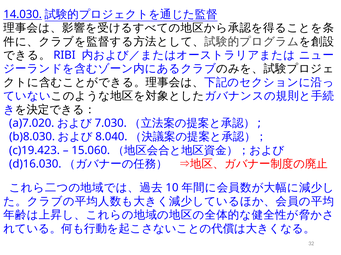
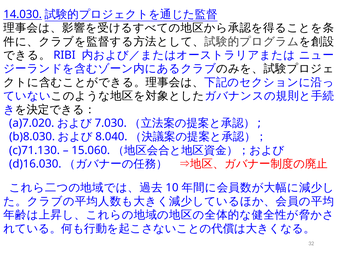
c)19.423: c)19.423 -> c)71.130 (34, 151)
